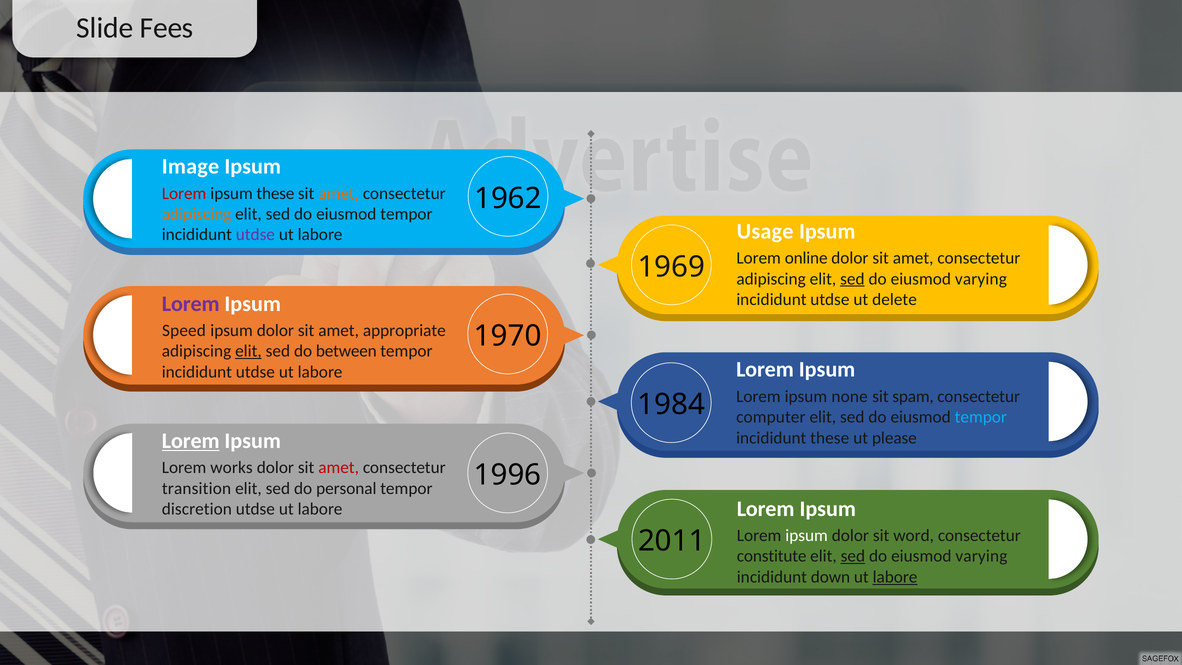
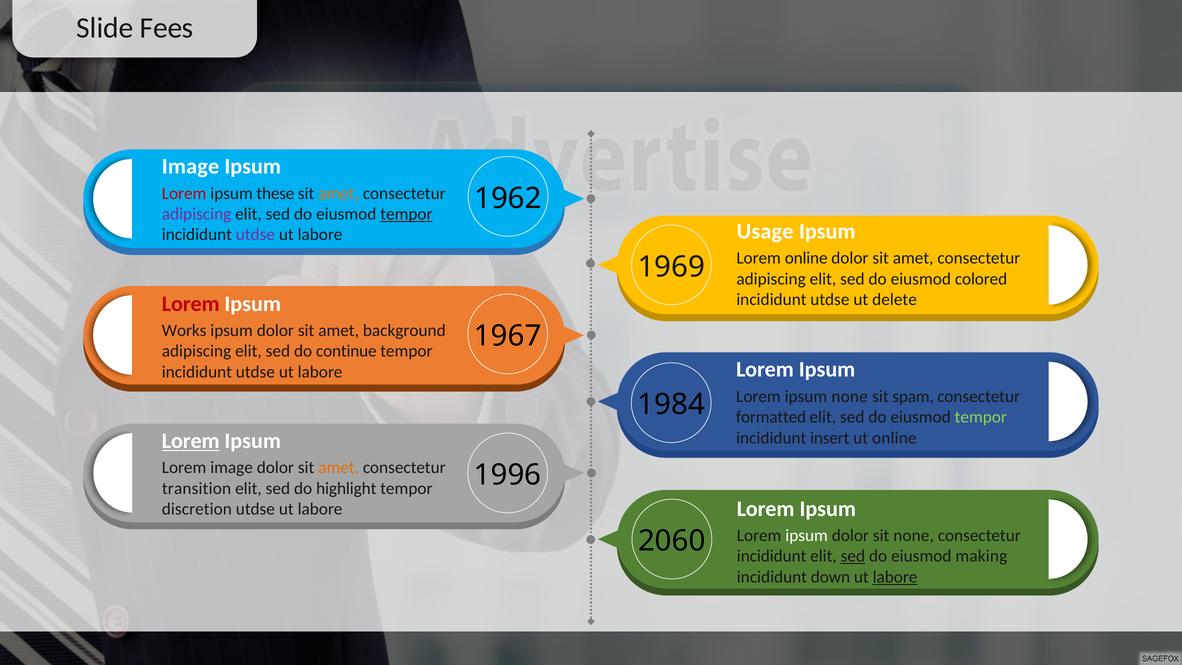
adipiscing colour: orange -> purple (197, 214)
tempor underline: none -> present (406, 214)
sed underline: present -> none (852, 279)
varying: varying -> colored (981, 279)
Lorem colour: purple -> red (191, 304)
Speed: Speed -> Works (184, 331)
appropriate: appropriate -> background (404, 331)
1970: 1970 -> 1967 (508, 336)
elit underline: present -> none (248, 351)
between: between -> continue (346, 351)
computer: computer -> formatted (771, 417)
tempor colour: light blue -> light green (981, 417)
incididunt these: these -> insert (830, 438)
ut please: please -> online (894, 438)
Lorem works: works -> image (232, 468)
amet colour: red -> orange (339, 468)
personal: personal -> highlight (346, 488)
sit word: word -> none (914, 535)
2011: 2011 -> 2060 (672, 541)
constitute: constitute -> incididunt (772, 556)
varying: varying -> making (981, 556)
